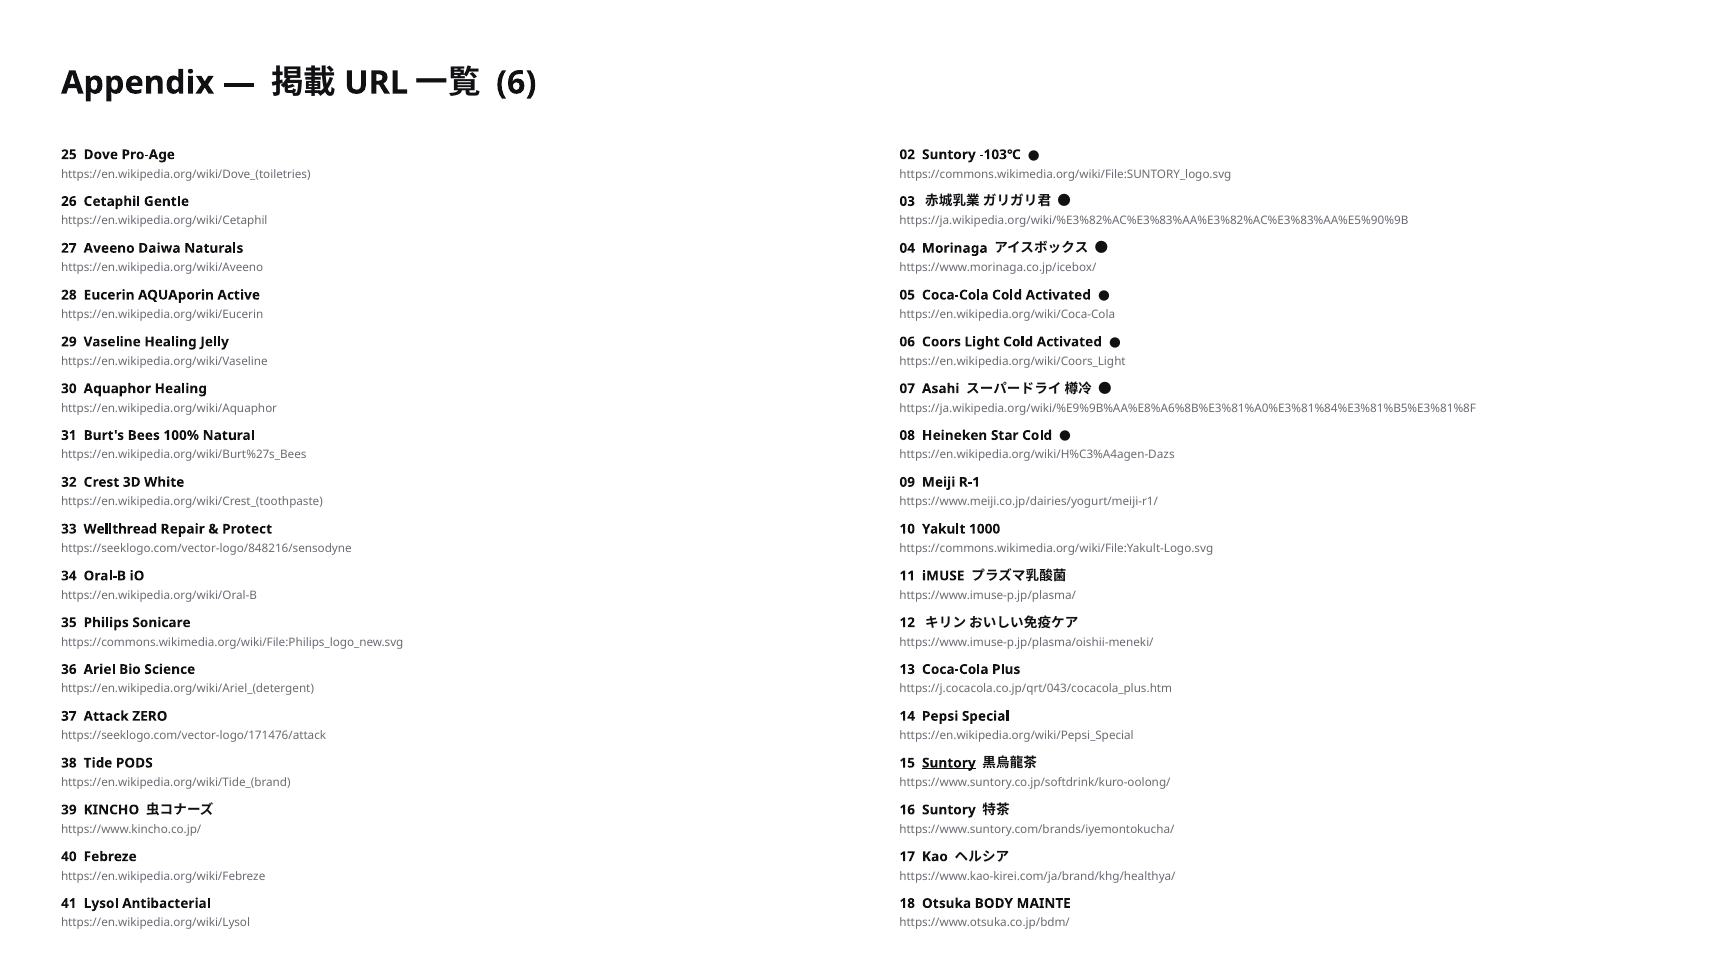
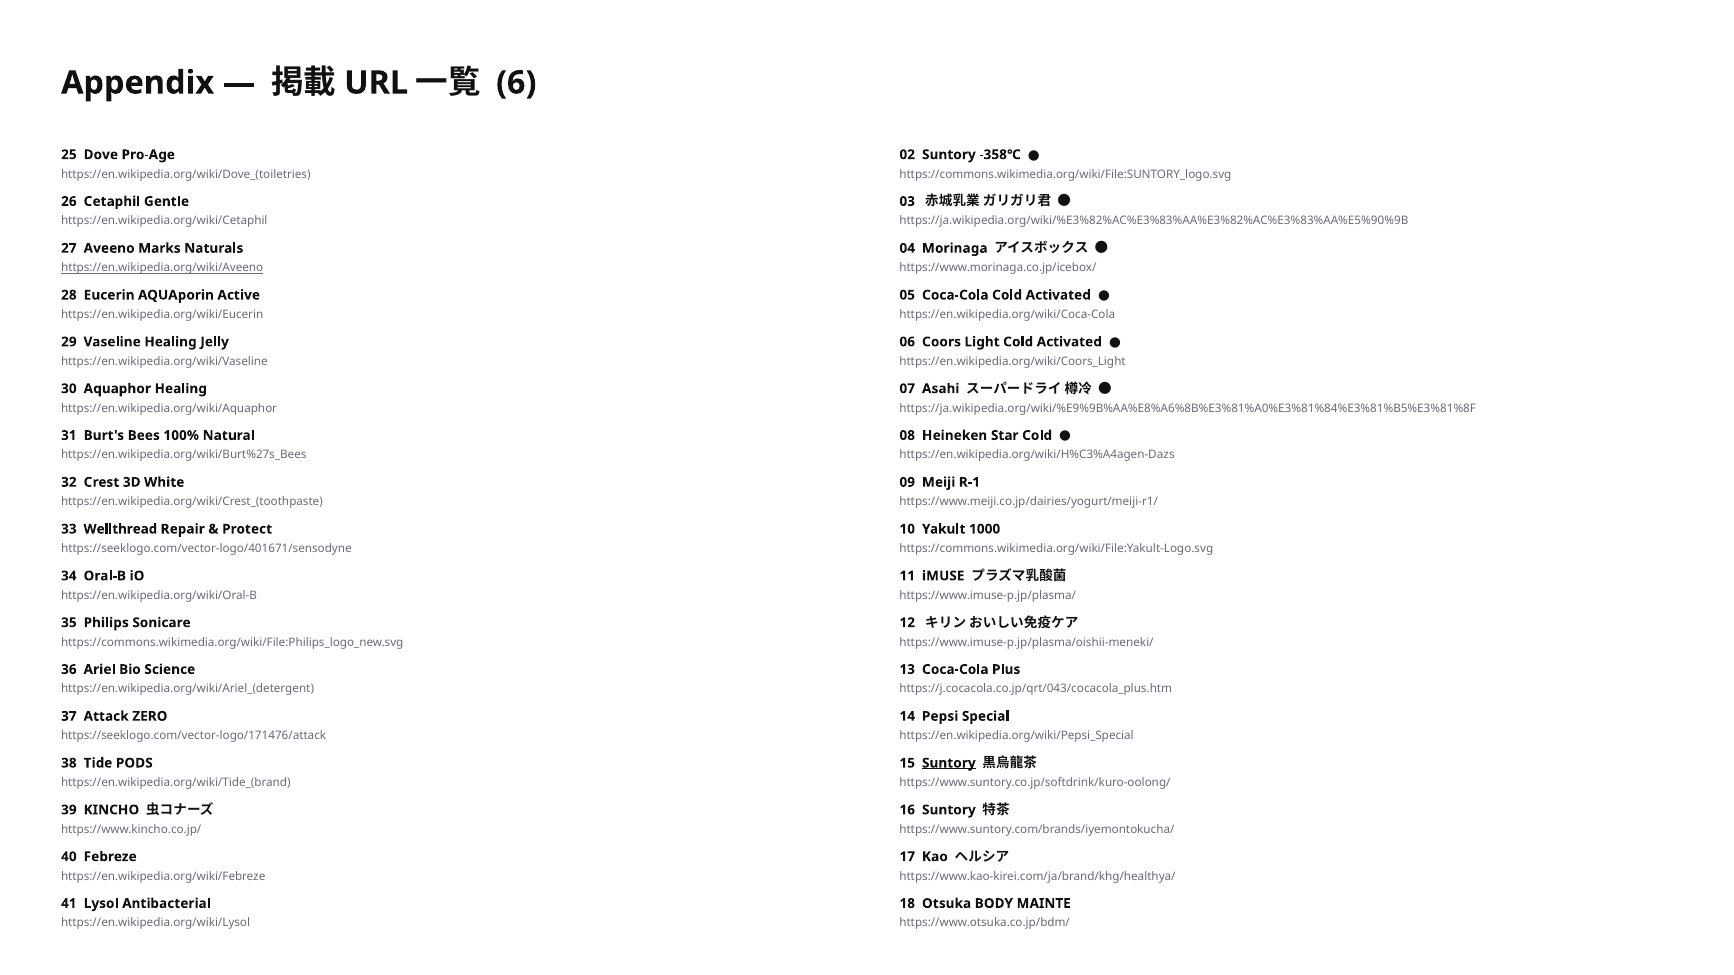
-103℃: -103℃ -> -358℃ (1000, 155)
Daiwa: Daiwa -> Marks (159, 248)
https://en.wikipedia.org/wiki/Aveeno underline: none -> present (162, 268)
https://seeklogo.com/vector-logo/848216/sensodyne: https://seeklogo.com/vector-logo/848216/sensodyne -> https://seeklogo.com/vector-logo/401671/sensodyne (206, 549)
